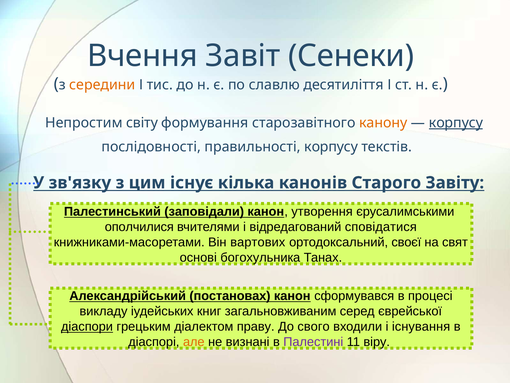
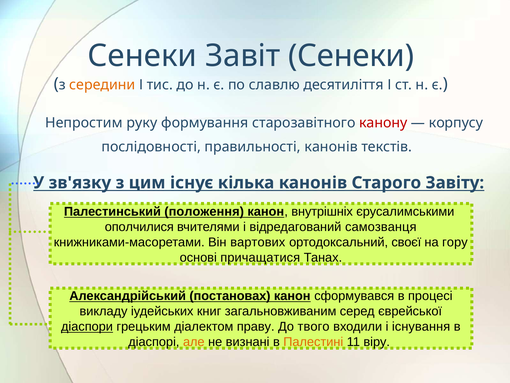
Вчення: Вчення -> Сенеки (142, 56)
світу: світу -> руку (142, 123)
канону colour: orange -> red (383, 123)
корпусу underline: present -> none (456, 123)
правильності корпусу: корпусу -> канонів (331, 147)
заповідали: заповідали -> положення (204, 211)
утворення: утворення -> внутрішніх (322, 211)
сповідатися: сповідатися -> самозванця (381, 227)
свят: свят -> гору (455, 242)
богохульника: богохульника -> причащатися (260, 257)
свого: свого -> твого (314, 326)
Палестині colour: purple -> orange (313, 342)
